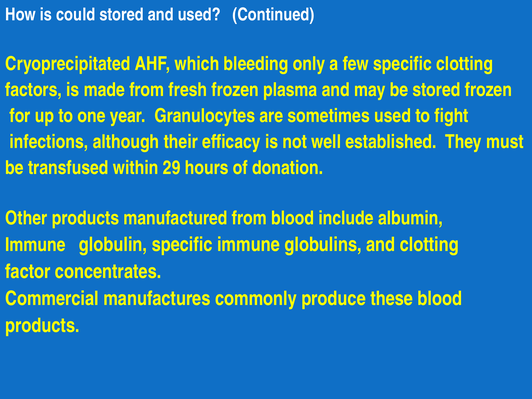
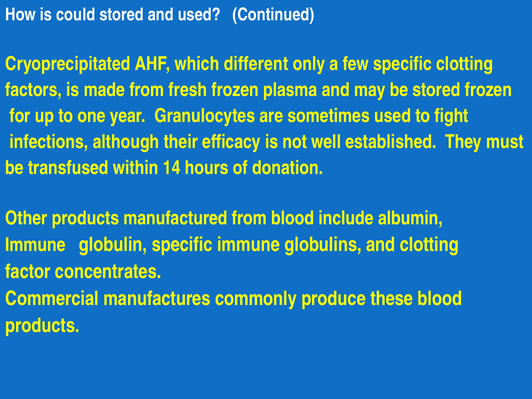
bleeding: bleeding -> different (256, 64)
29: 29 -> 14 (172, 168)
